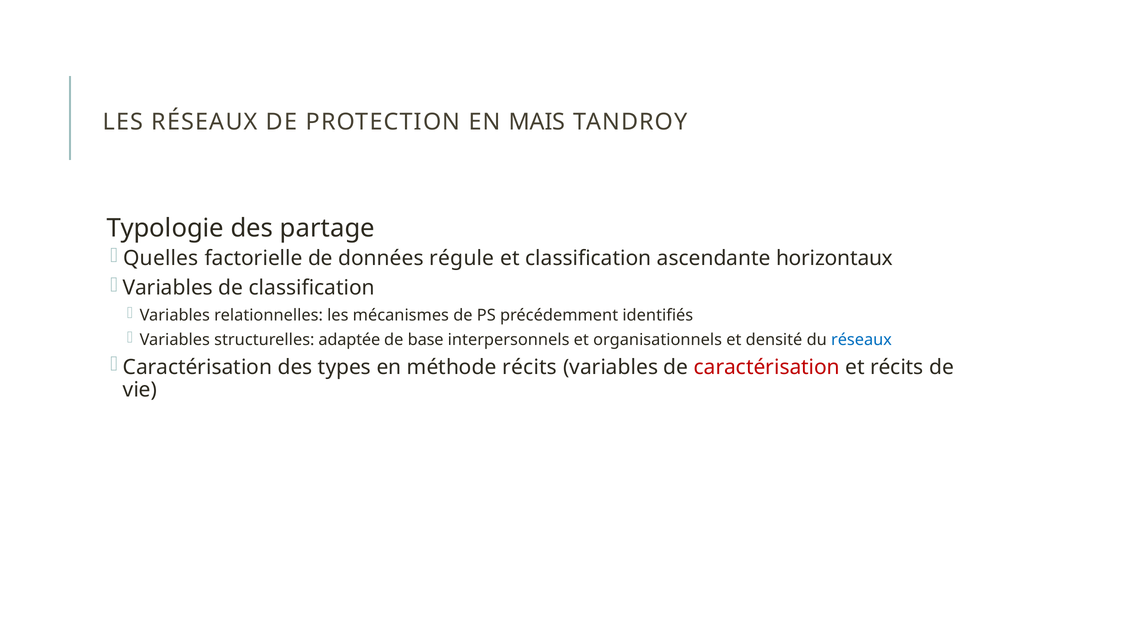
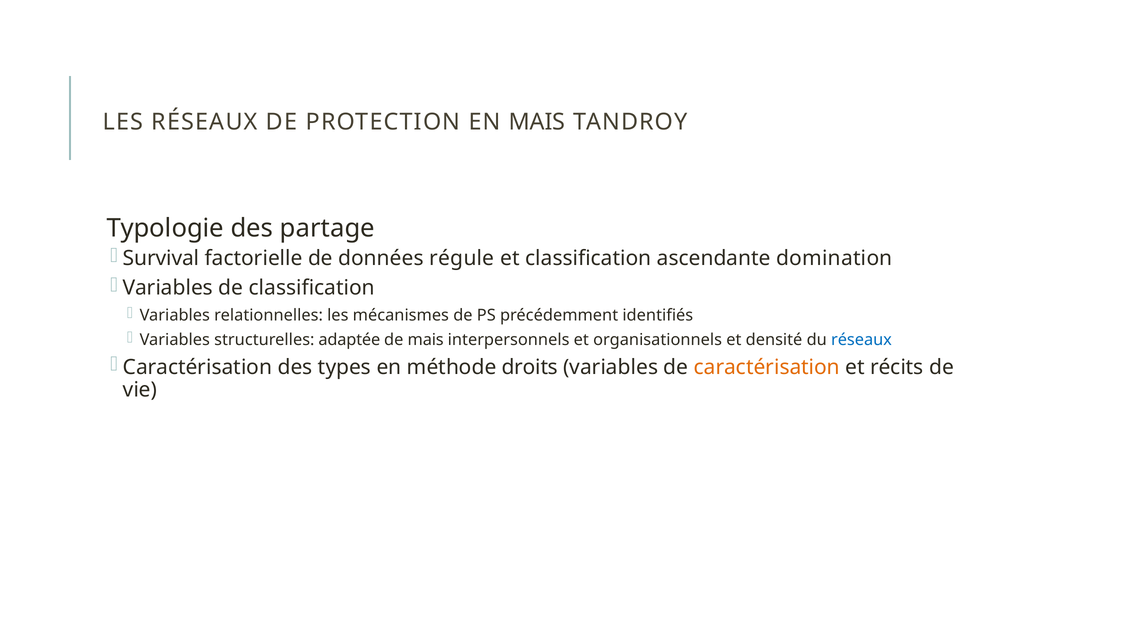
Quelles: Quelles -> Survival (161, 258)
horizontaux: horizontaux -> domination (834, 258)
de base: base -> mais (426, 340)
méthode récits: récits -> droits (530, 367)
caractérisation colour: red -> orange (767, 367)
